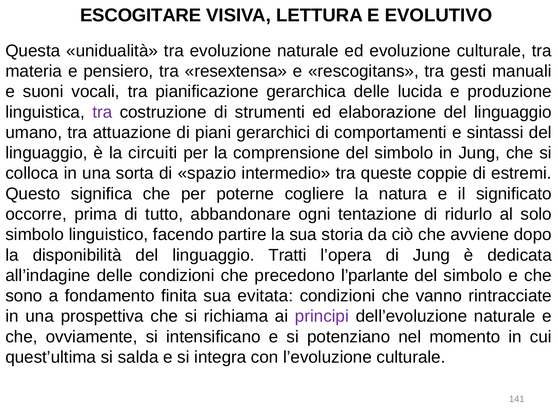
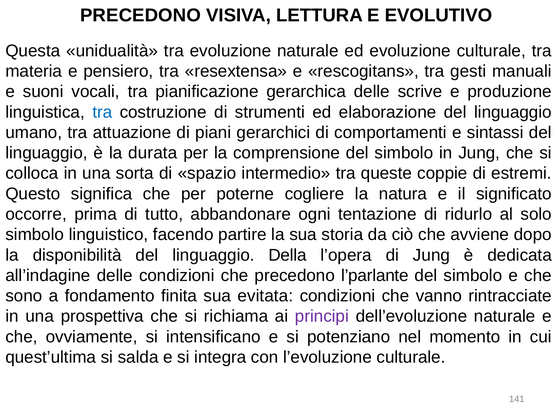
ESCOGITARE: ESCOGITARE -> PRECEDONO (141, 15)
lucida: lucida -> scrive (420, 92)
tra colour: purple -> blue (102, 112)
circuiti: circuiti -> durata (153, 153)
Tratti: Tratti -> Della (288, 255)
